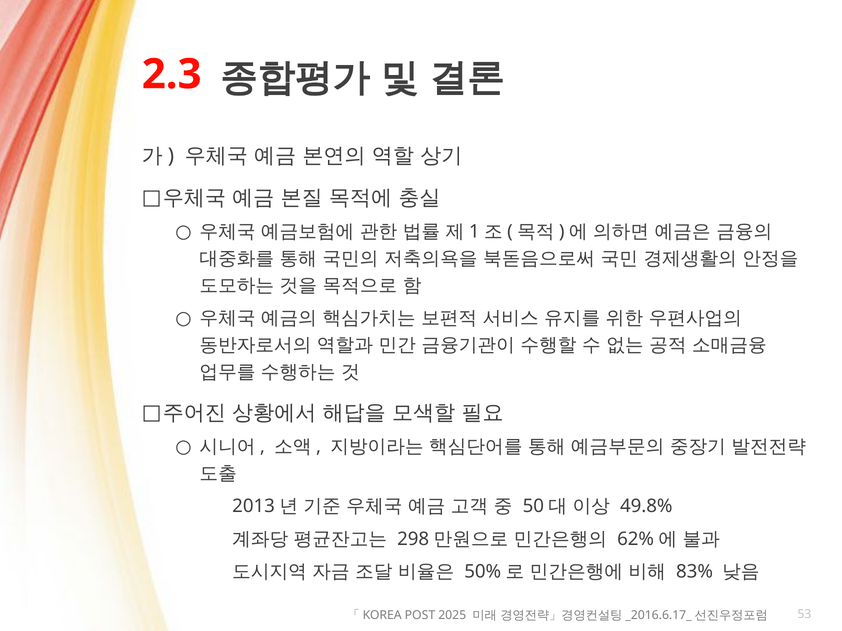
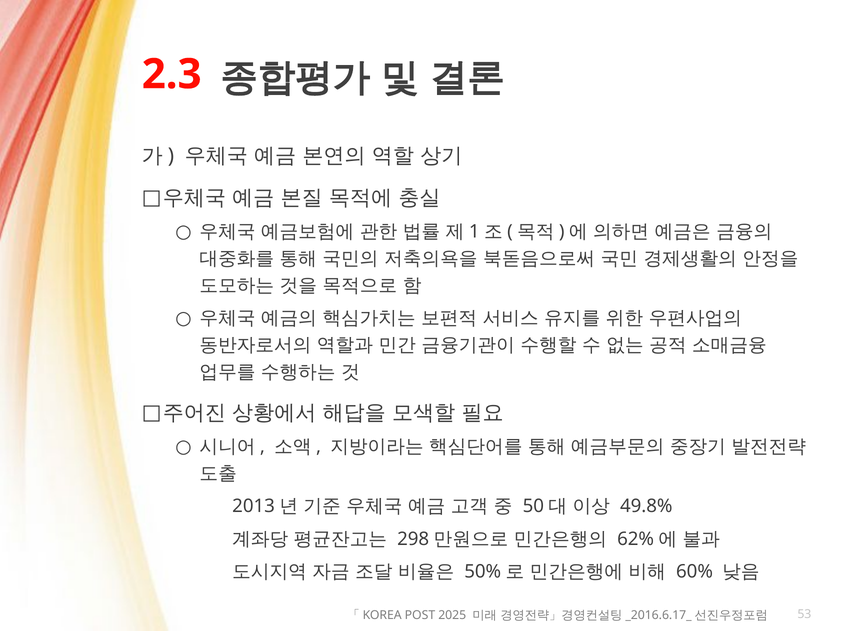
83%: 83% -> 60% (694, 572)
